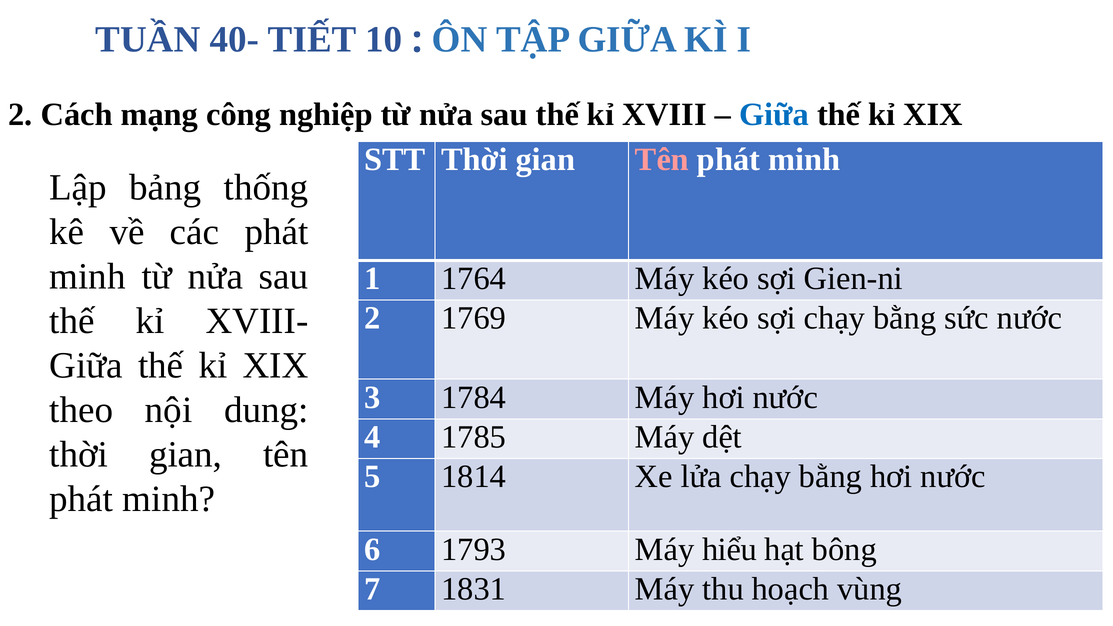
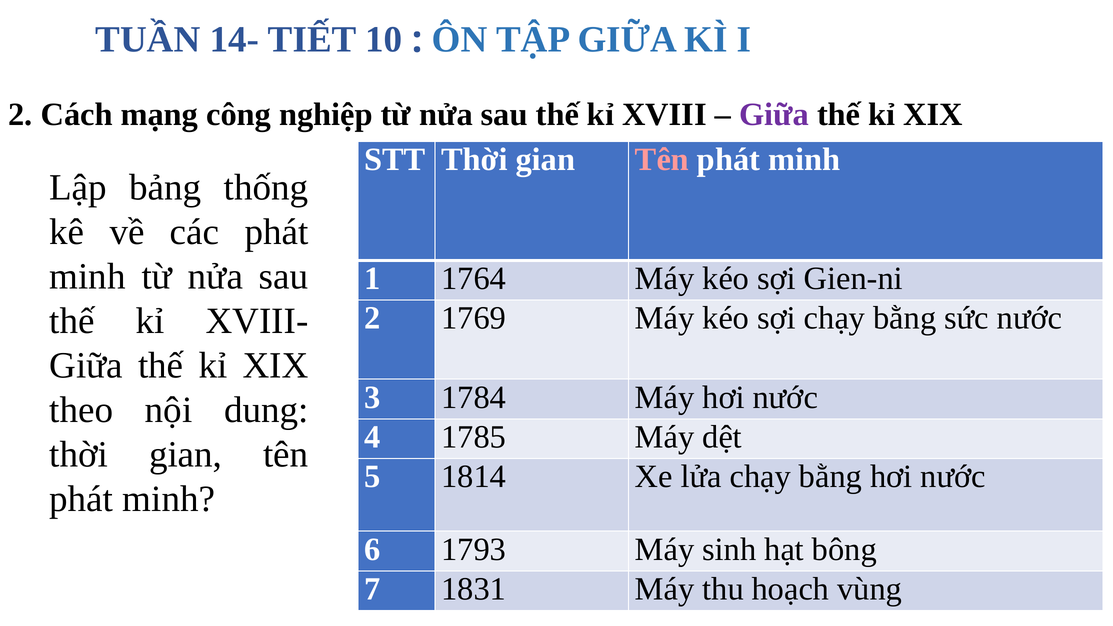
40-: 40- -> 14- (235, 40)
Giữa colour: blue -> purple (774, 115)
hiểu: hiểu -> sinh (729, 550)
